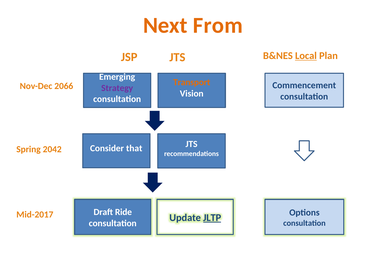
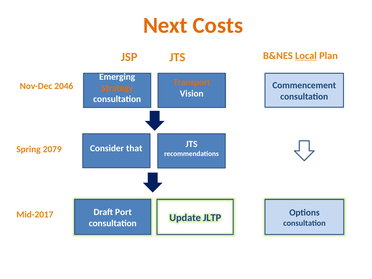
From: From -> Costs (218, 25)
2066: 2066 -> 2046 (64, 86)
Strategy colour: purple -> orange (117, 88)
2042: 2042 -> 2079 (52, 149)
Ride: Ride -> Port (123, 212)
JLTP underline: present -> none (212, 218)
